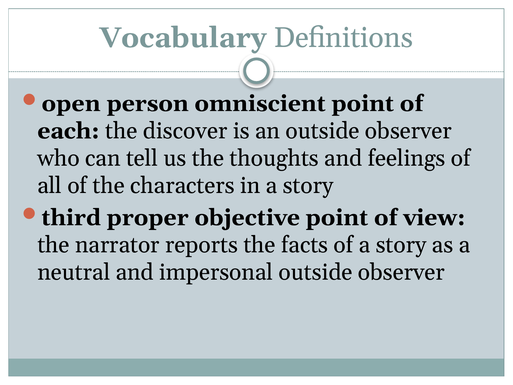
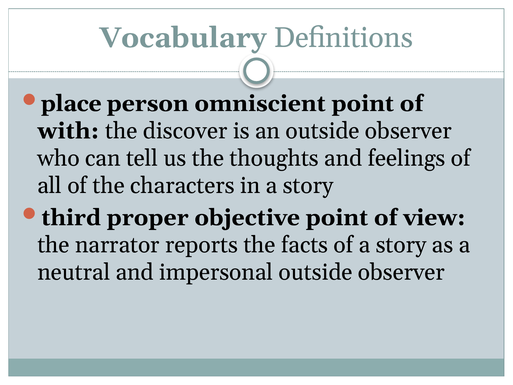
open: open -> place (71, 103)
each: each -> with (68, 131)
